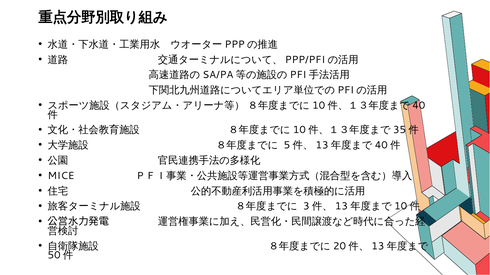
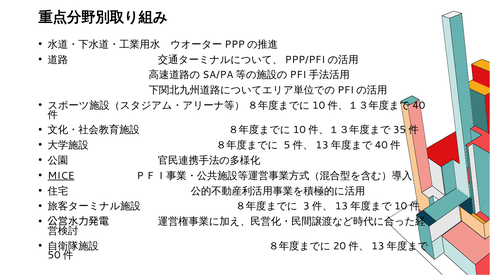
MICE underline: none -> present (61, 176)
